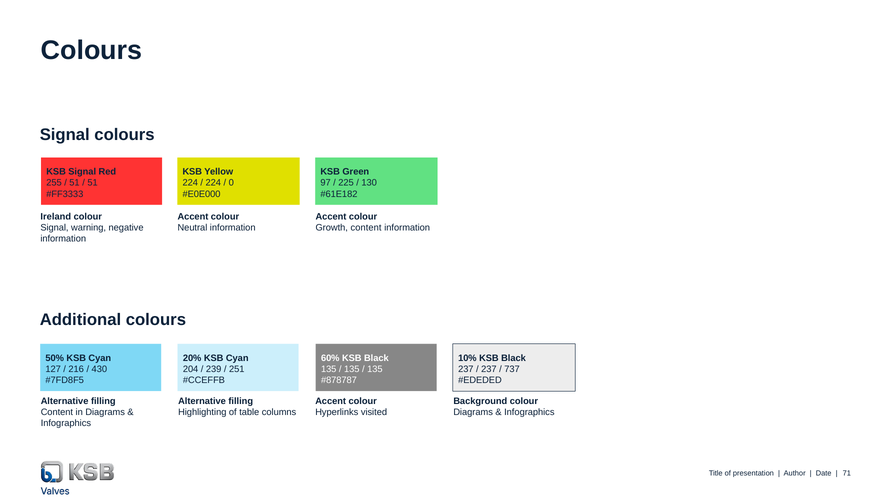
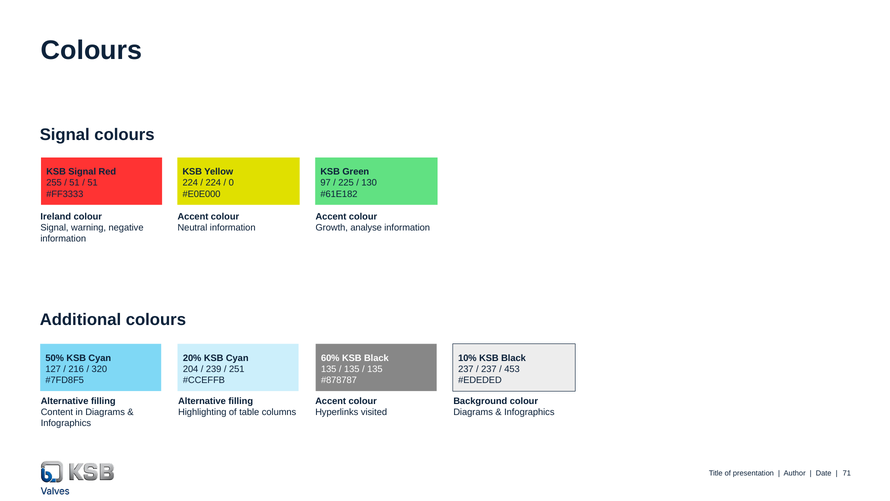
Growth content: content -> analyse (366, 227)
430: 430 -> 320 (99, 369)
737: 737 -> 453 (512, 369)
